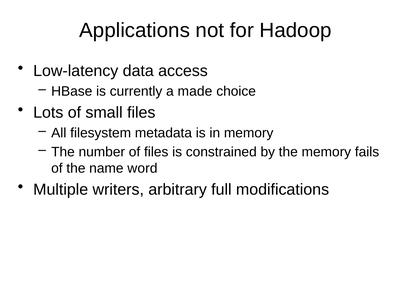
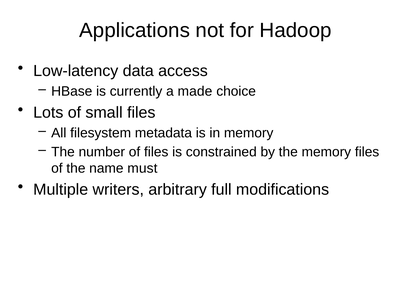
memory fails: fails -> files (367, 152)
word: word -> must (142, 169)
